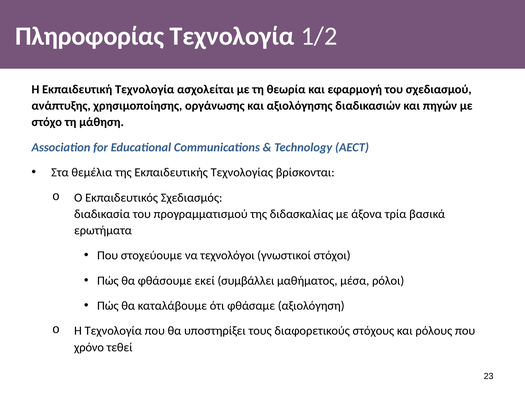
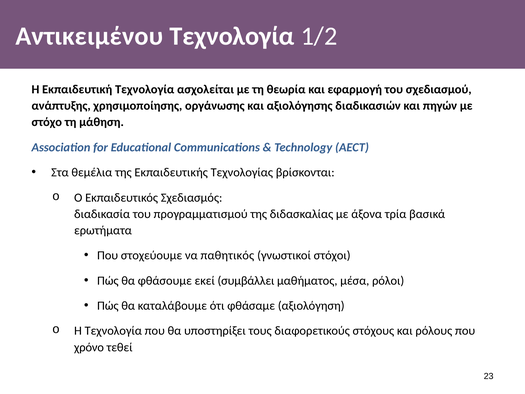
Πληροφορίας: Πληροφορίας -> Αντικειμένου (89, 36)
τεχνολόγοι: τεχνολόγοι -> παθητικός (227, 255)
